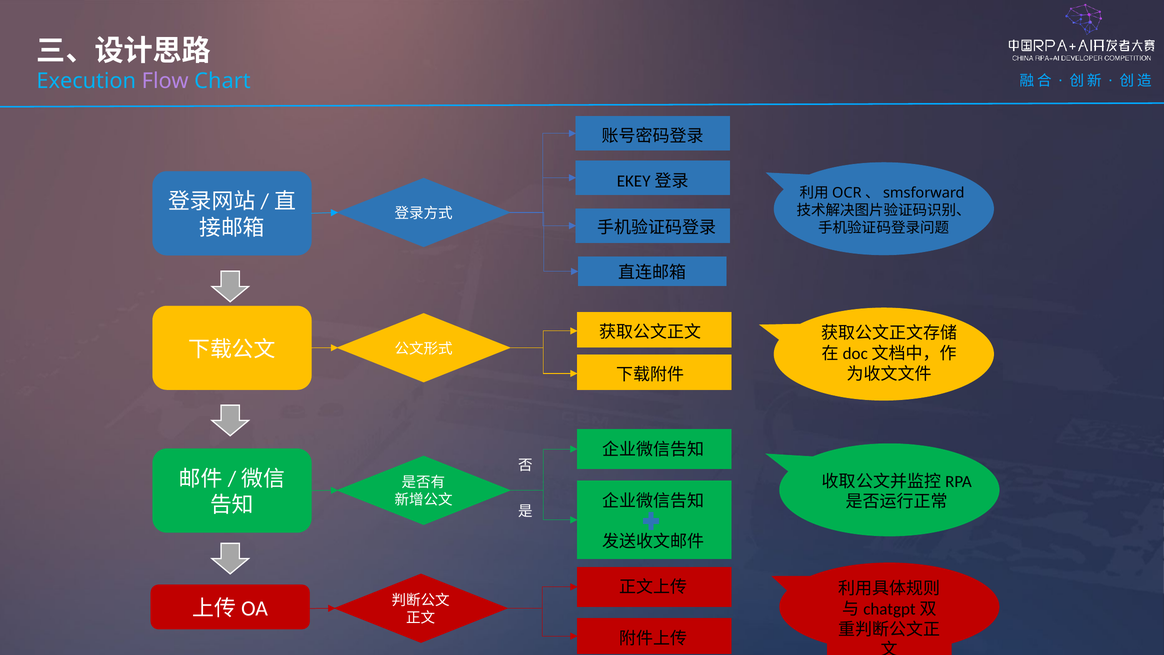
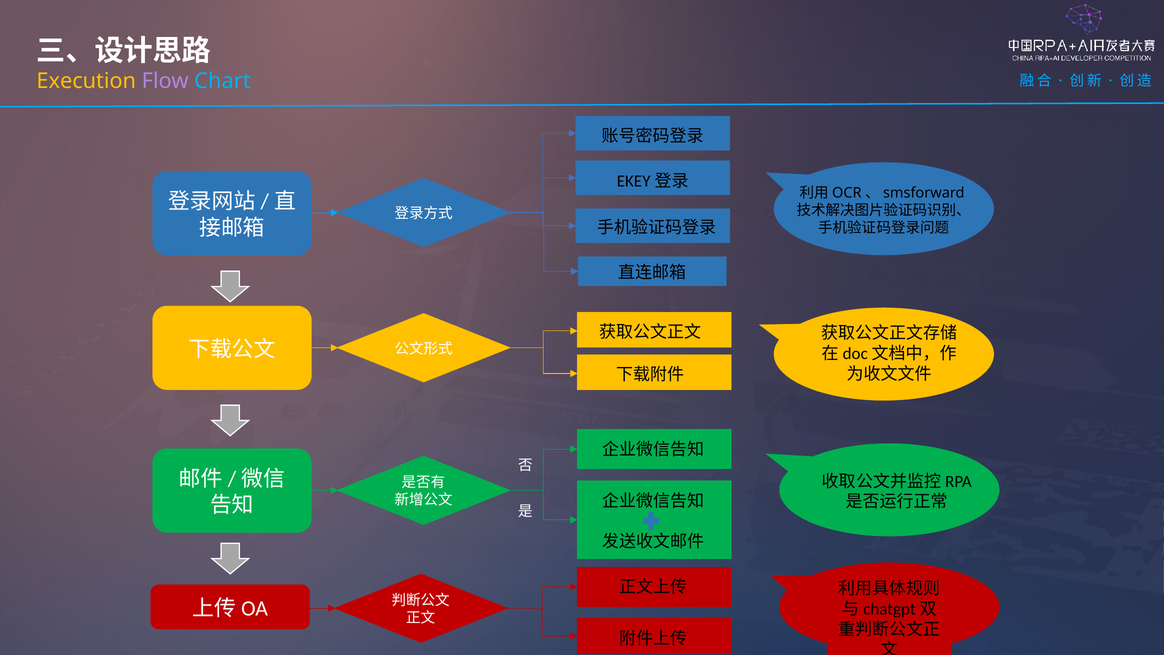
Execution colour: light blue -> yellow (86, 81)
